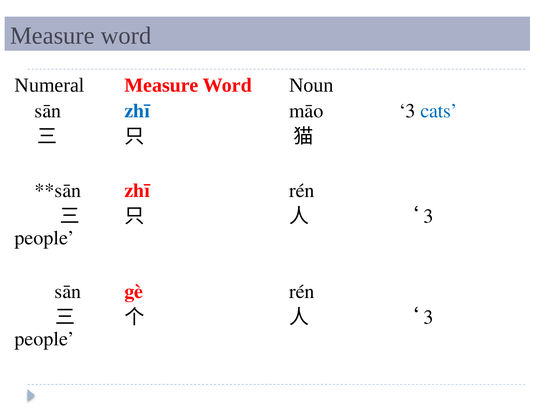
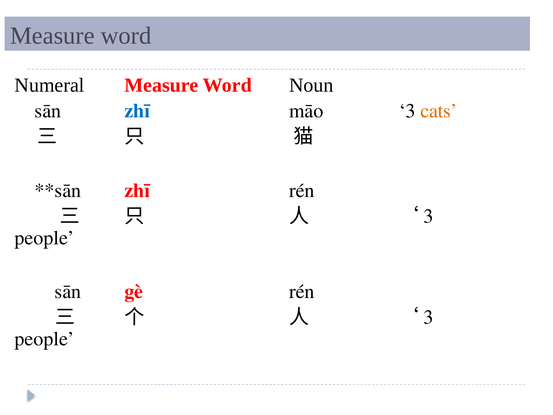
cats colour: blue -> orange (439, 111)
